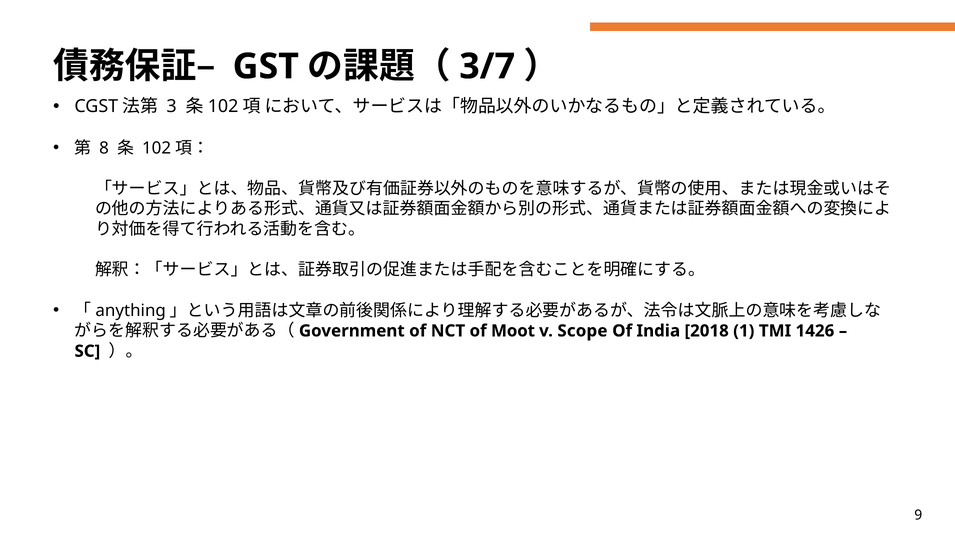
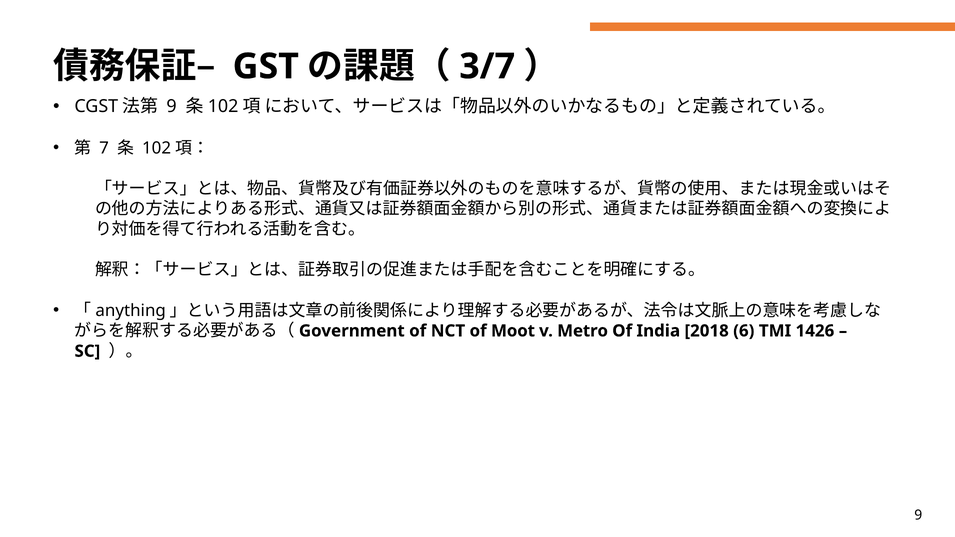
3: 3 -> 9 (172, 107)
8: 8 -> 7 (104, 148)
Scope: Scope -> Metro (583, 331)
1: 1 -> 6 (744, 331)
